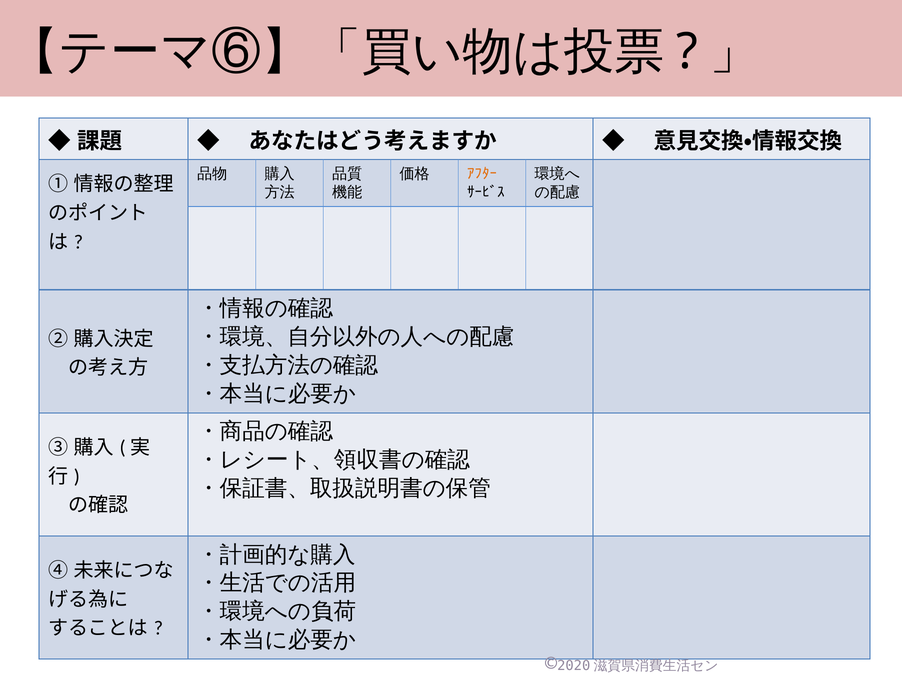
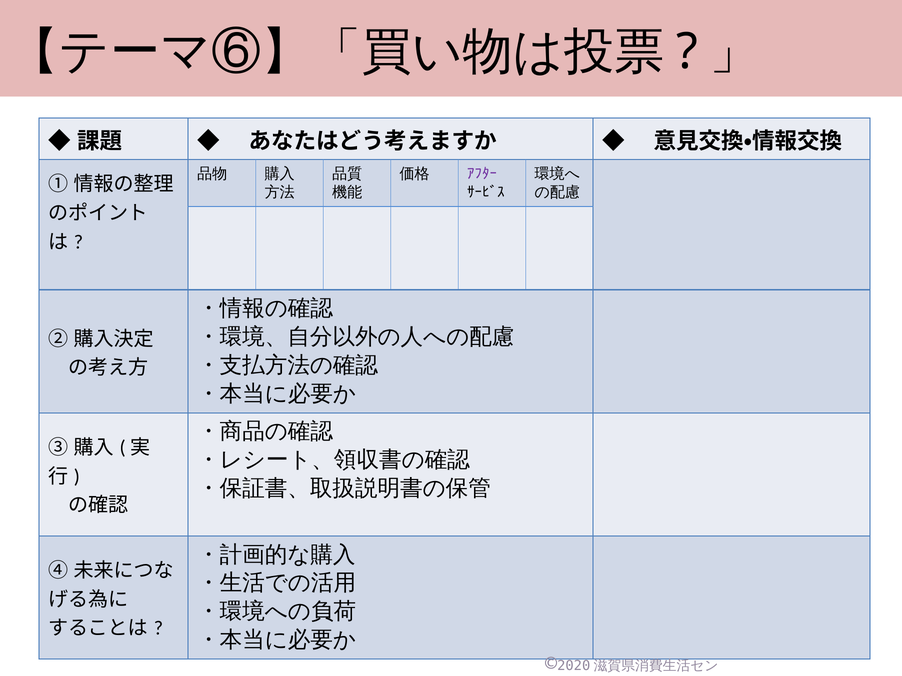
ｱﾌﾀｰ colour: orange -> purple (482, 174)
